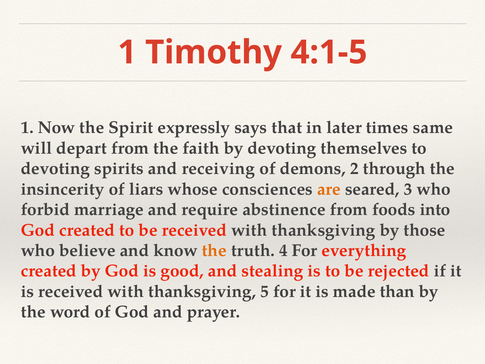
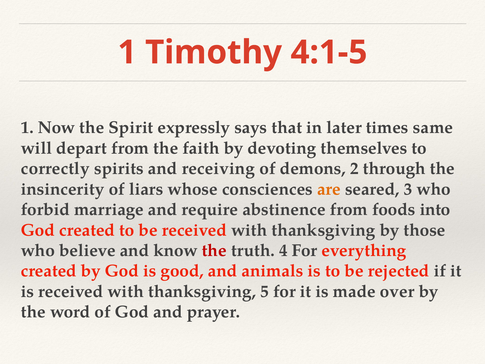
devoting: devoting -> correctly (55, 169)
the colour: orange -> red (214, 250)
stealing: stealing -> animals (272, 271)
than: than -> over (397, 291)
